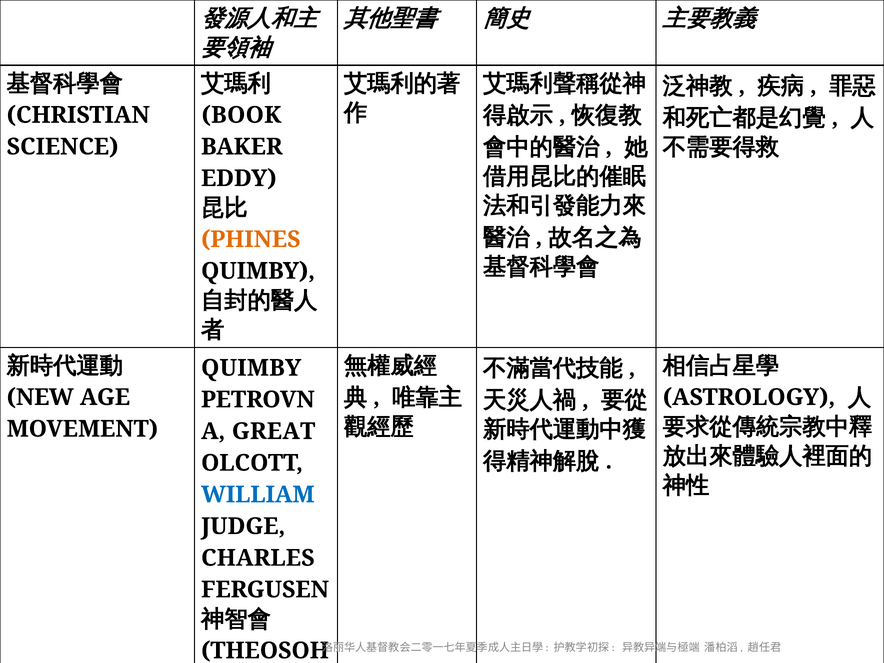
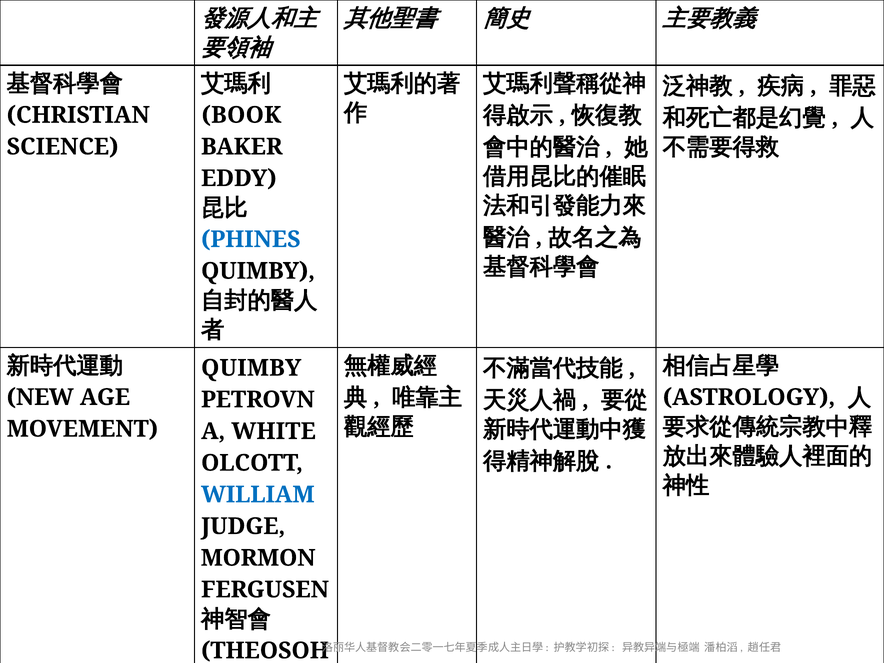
PHINES colour: orange -> blue (251, 239)
GREAT: GREAT -> WHITE (274, 431)
CHARLES: CHARLES -> MORMON (258, 558)
